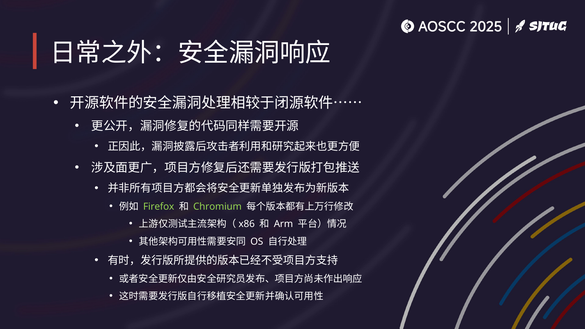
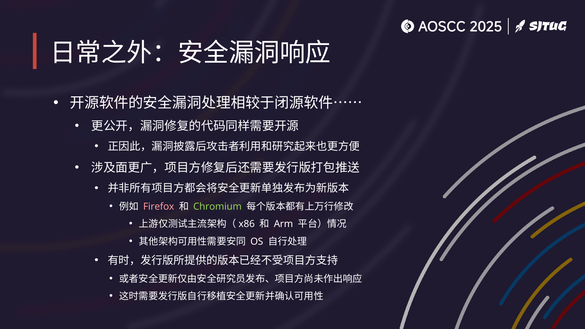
Firefox colour: light green -> pink (159, 207)
